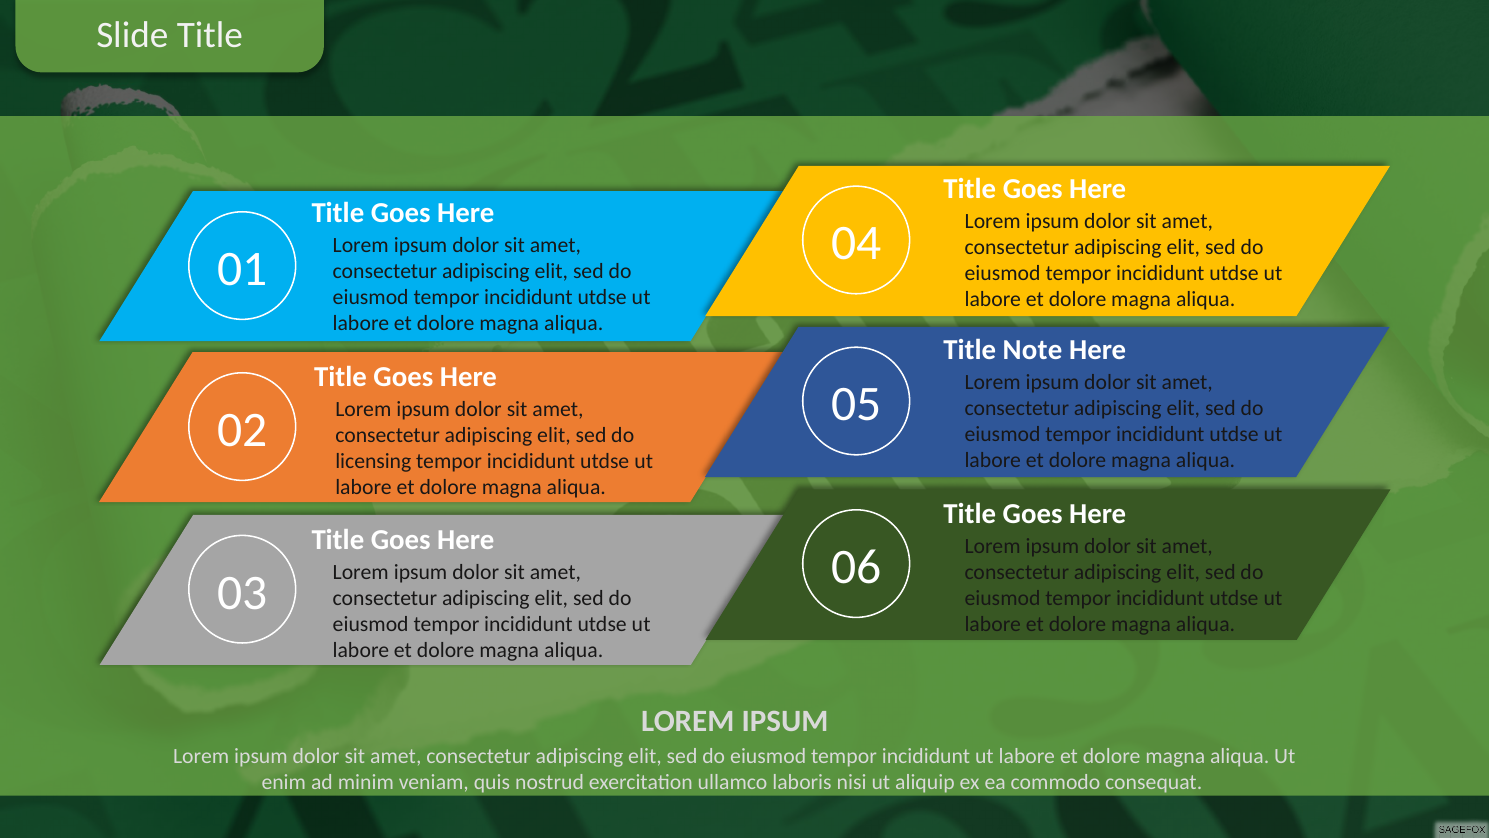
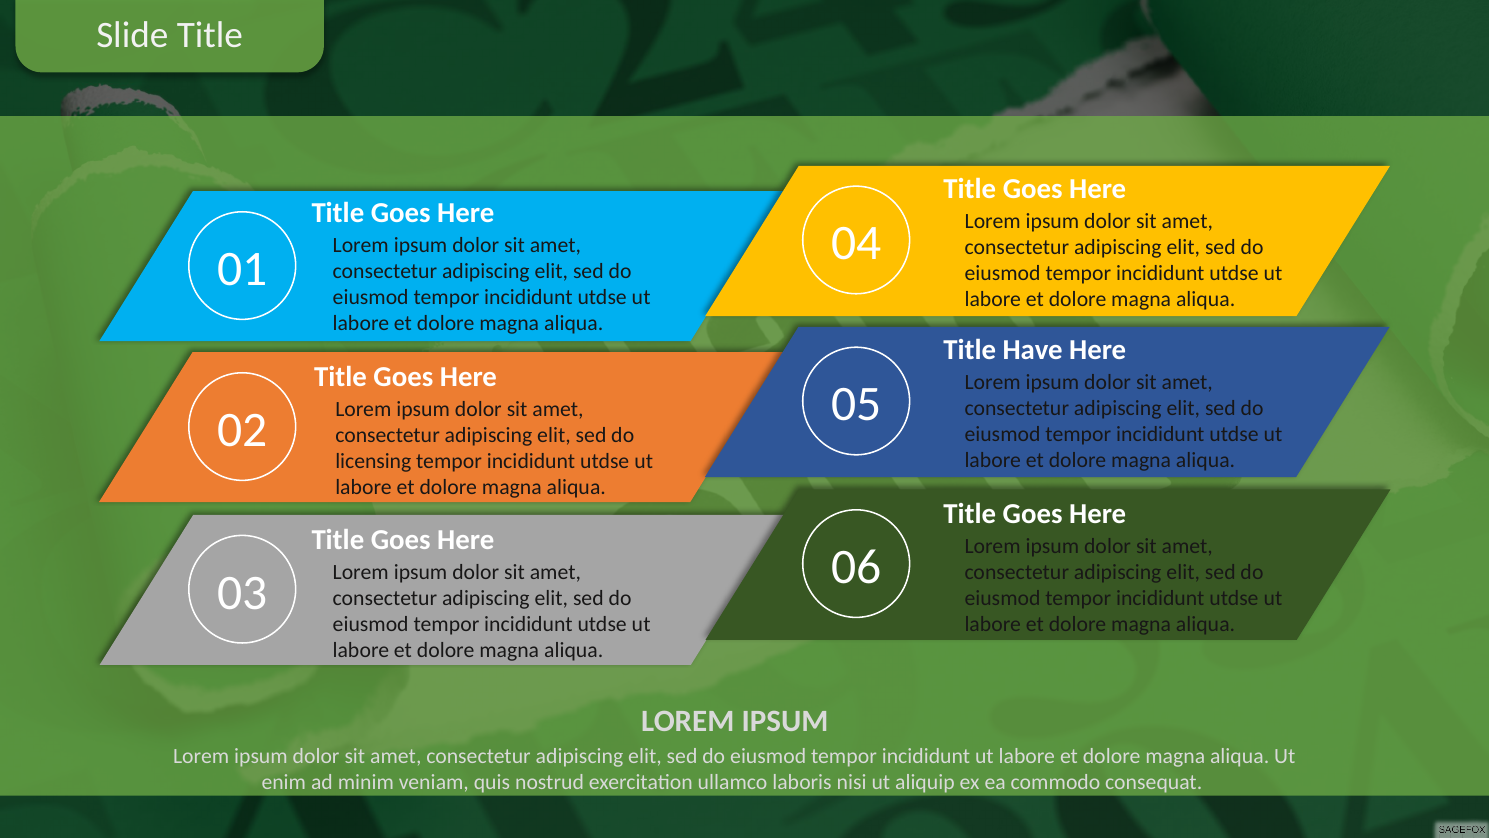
Note: Note -> Have (1033, 350)
